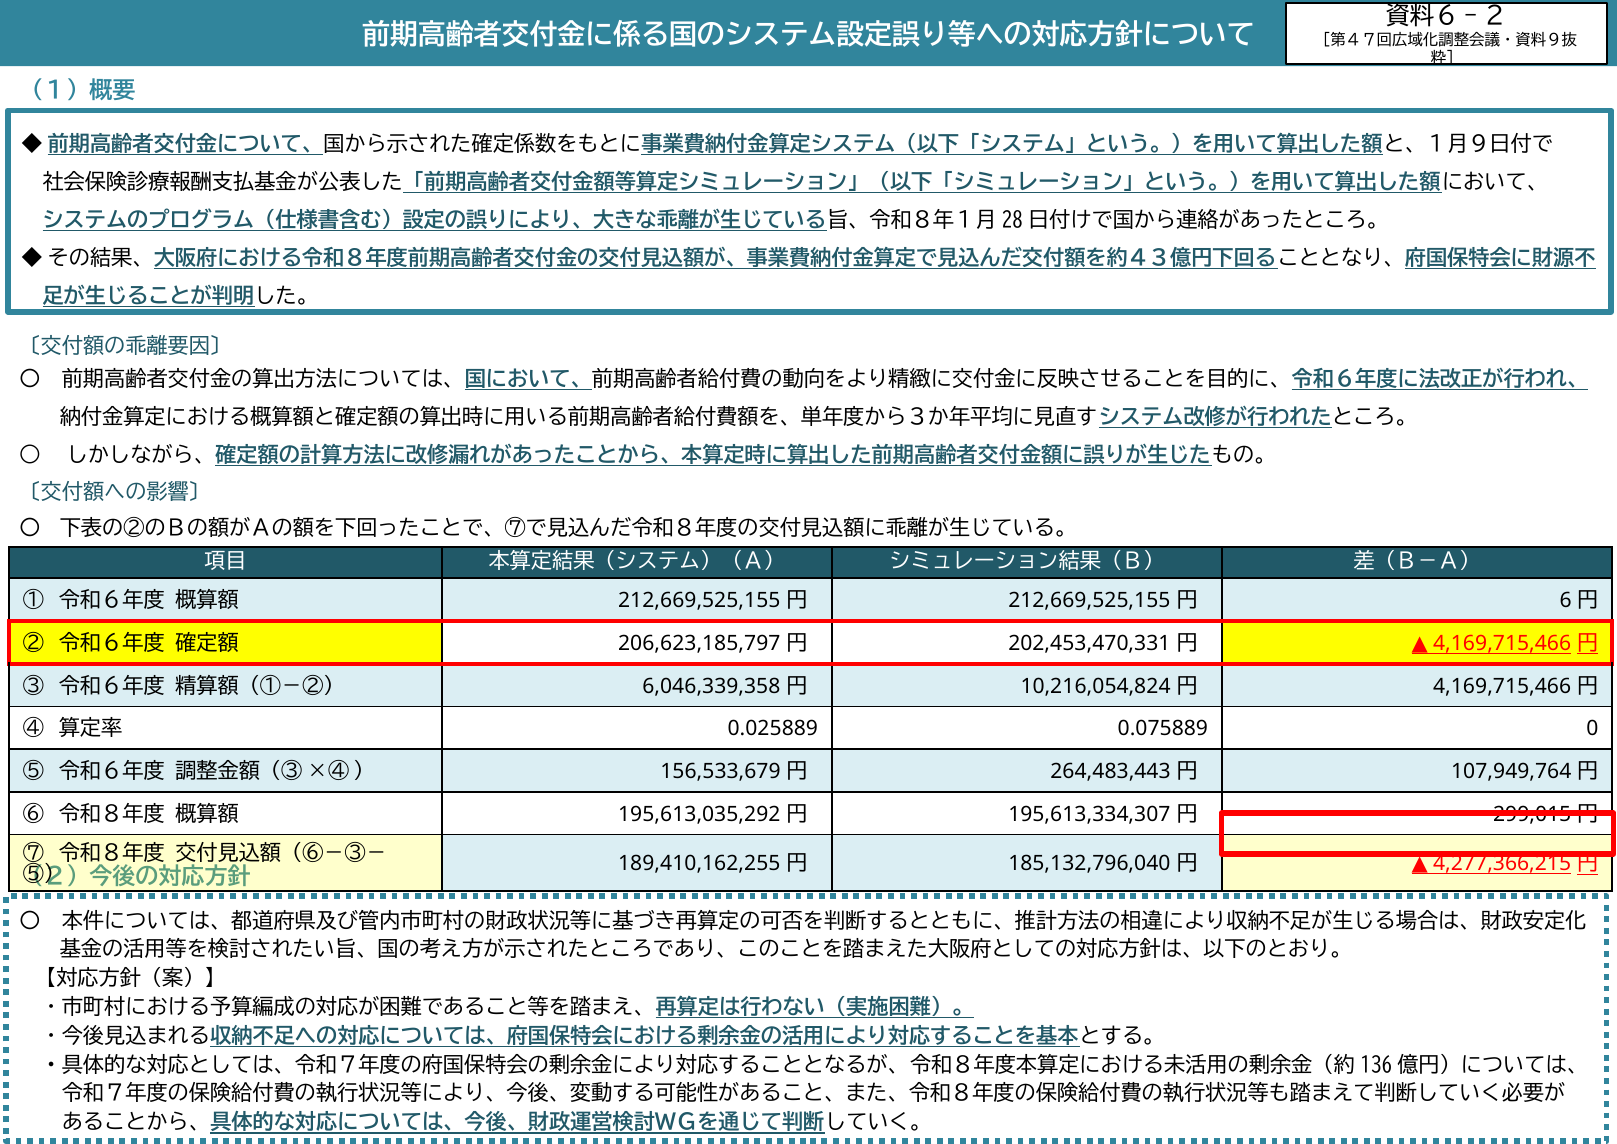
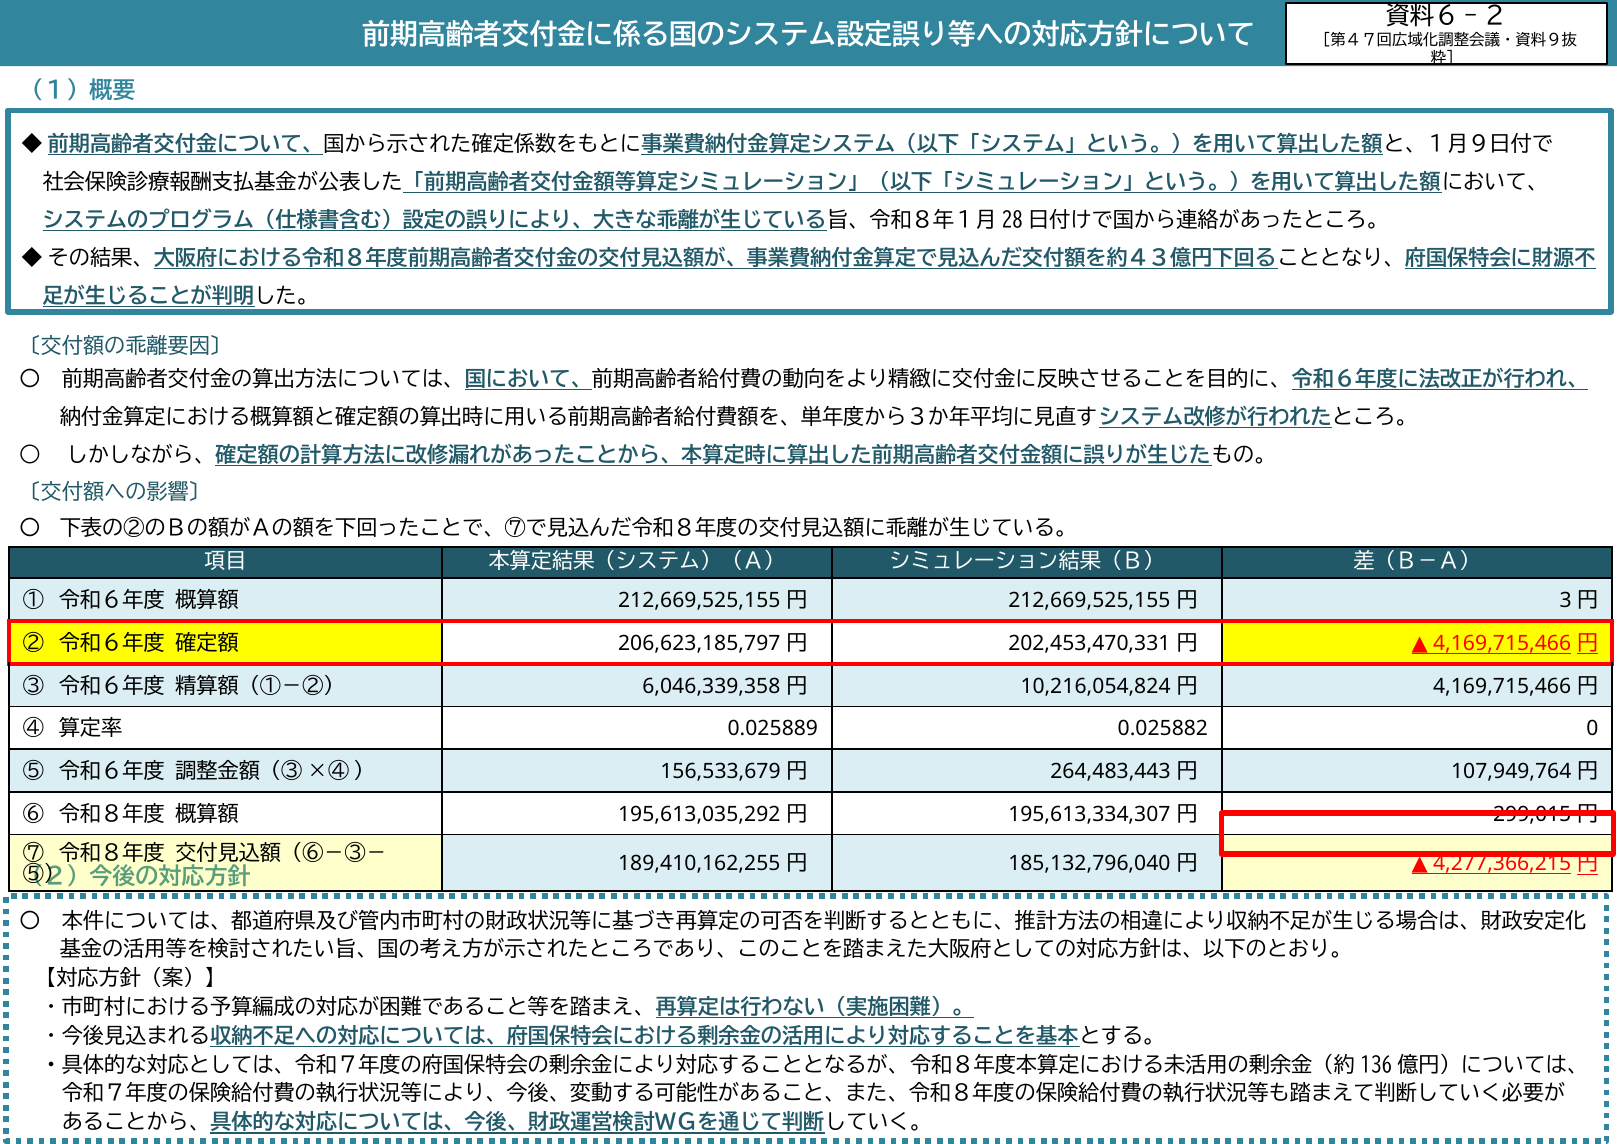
6: 6 -> 3 (1566, 600)
0.075889: 0.075889 -> 0.025882 (1163, 729)
